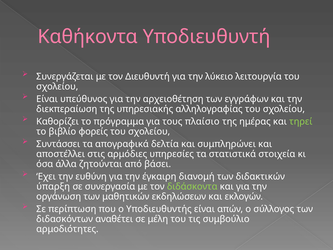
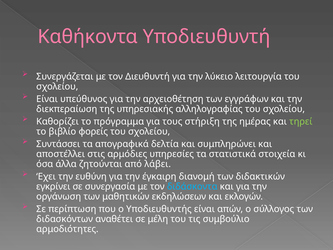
πλαίσιο: πλαίσιο -> στήριξη (202, 121)
βάσει: βάσει -> λάβει (158, 164)
ύπαρξη: ύπαρξη -> εγκρίνει (53, 186)
διδάσκοντα colour: light green -> light blue (192, 186)
